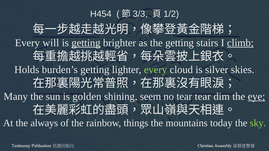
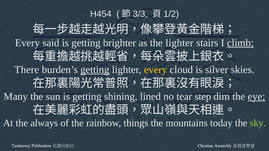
will: will -> said (51, 43)
getting underline: present -> none (86, 43)
the getting: getting -> lighter (179, 43)
Holds: Holds -> There (27, 70)
getting underline: none -> present (95, 70)
every colour: light green -> yellow (156, 70)
sun is golden: golden -> getting (87, 97)
seem: seem -> lined (150, 97)
tear tear: tear -> step (203, 97)
